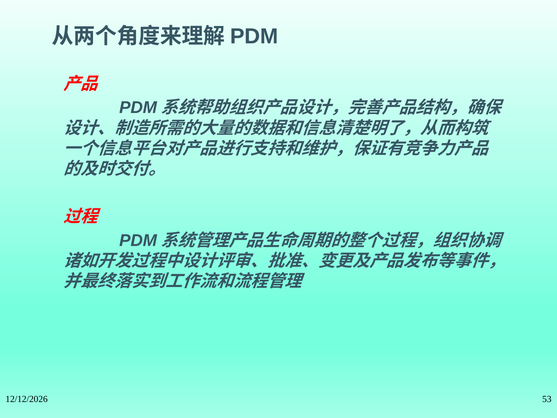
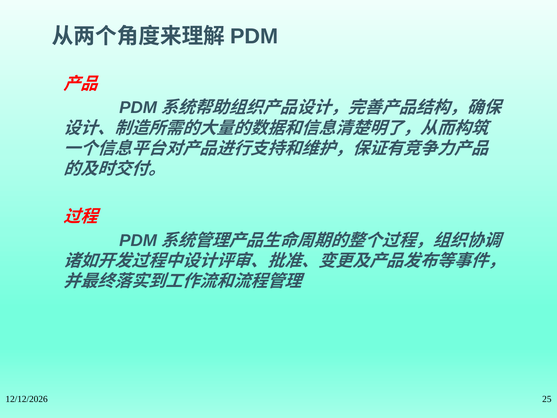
53: 53 -> 25 (547, 399)
